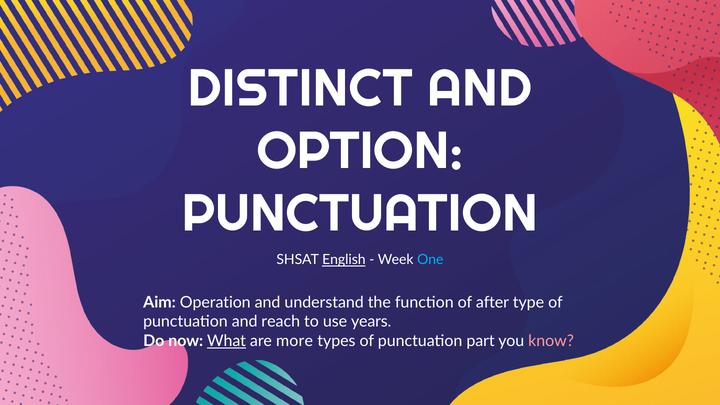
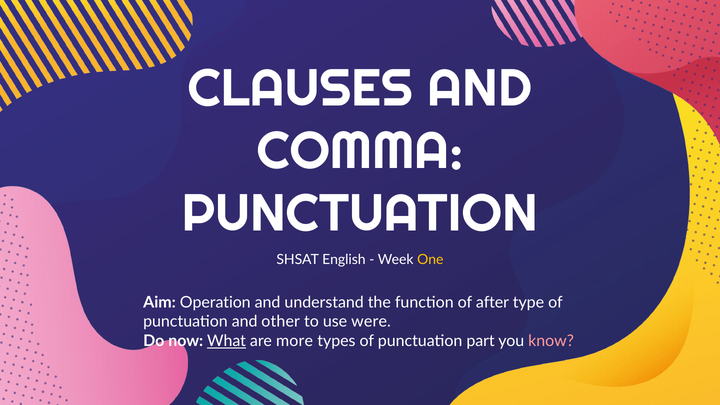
DISTINCT: DISTINCT -> CLAUSES (300, 89)
OPTION: OPTION -> COMMA (360, 151)
English underline: present -> none (344, 260)
One colour: light blue -> yellow (430, 260)
reach: reach -> other (281, 322)
years: years -> were (371, 322)
